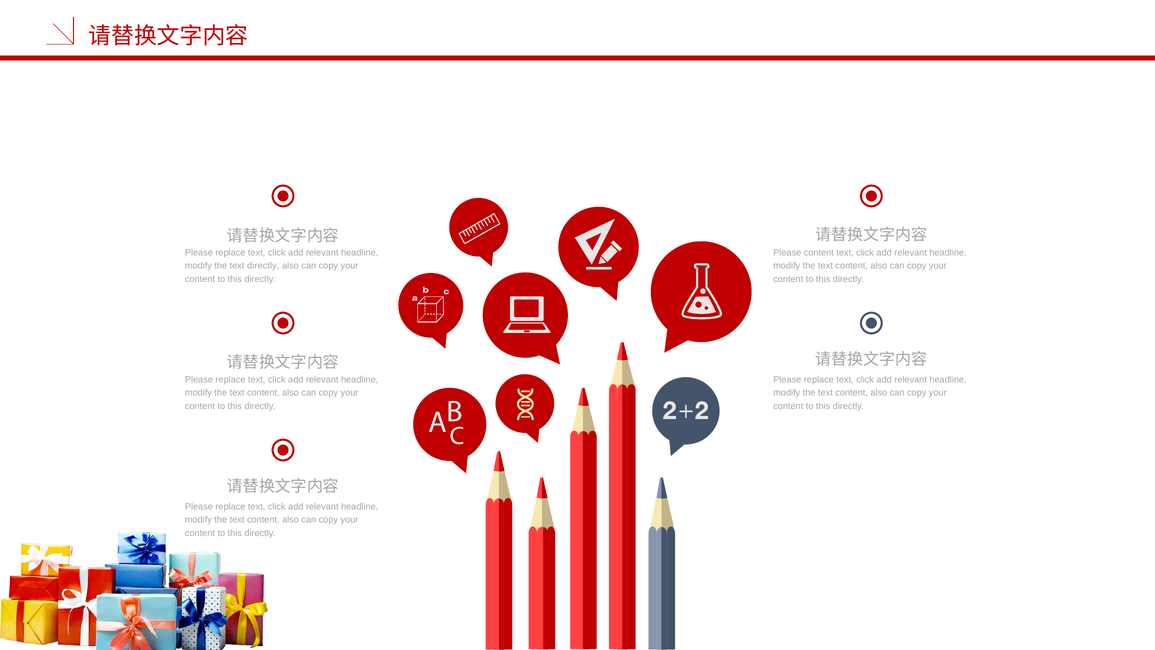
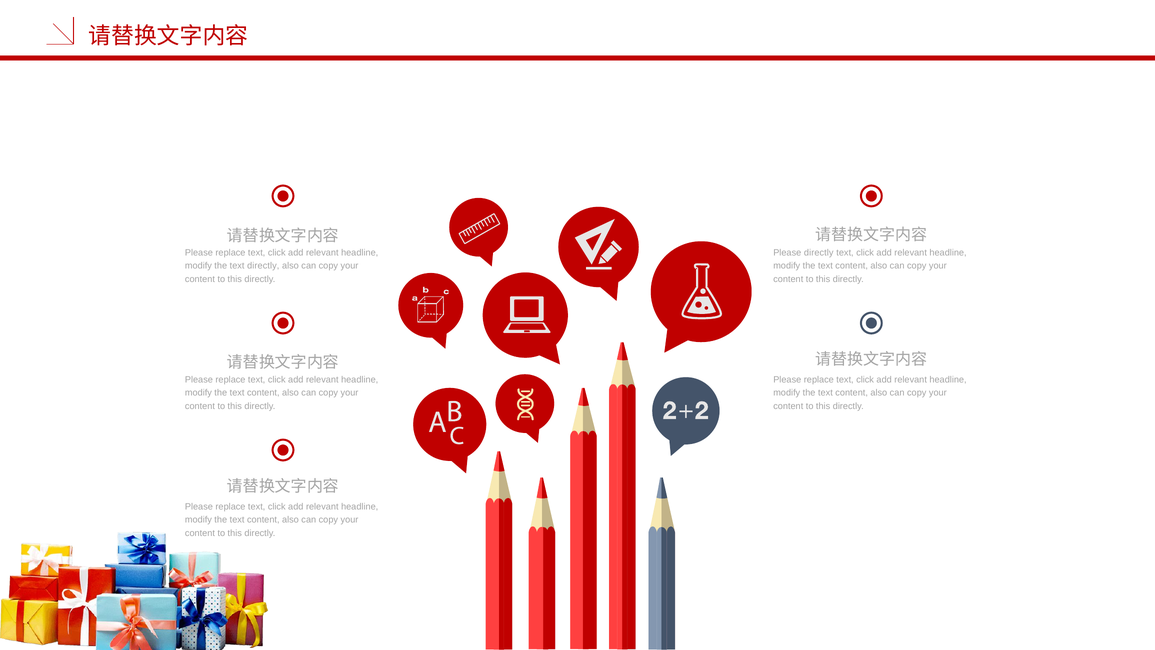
Please content: content -> directly (819, 253)
